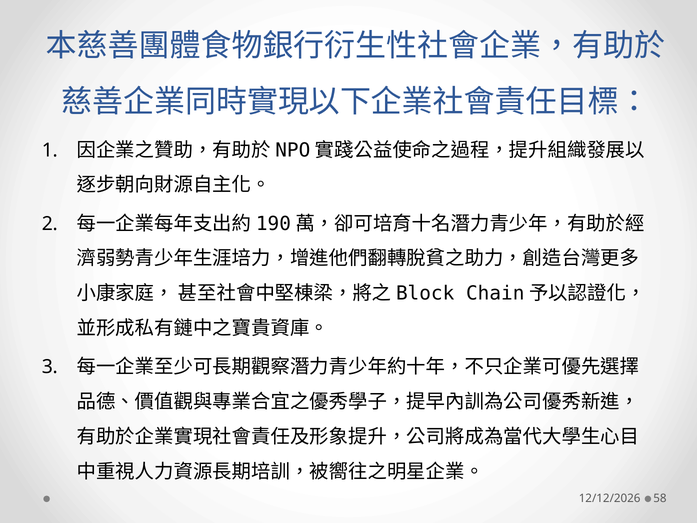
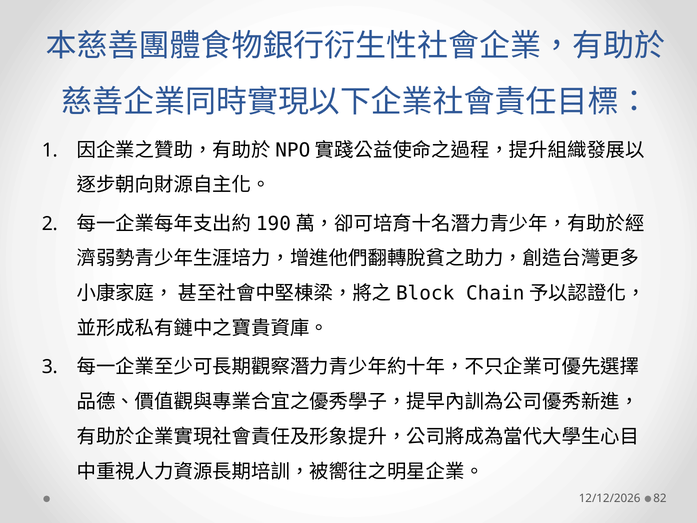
58: 58 -> 82 (660, 498)
